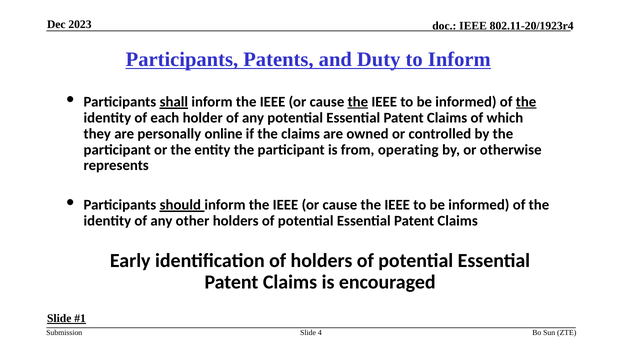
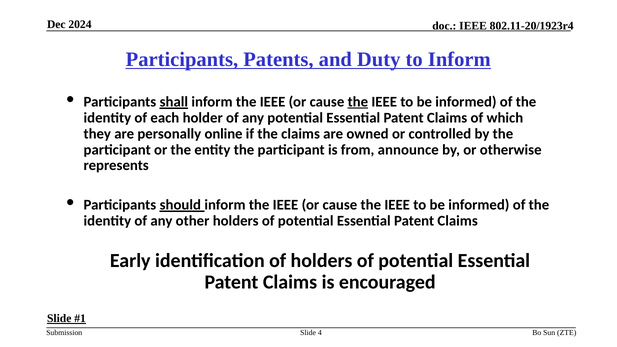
2023: 2023 -> 2024 (80, 25)
the underline: present -> none (526, 102)
operating: operating -> announce (408, 150)
